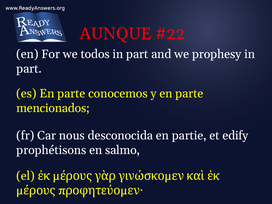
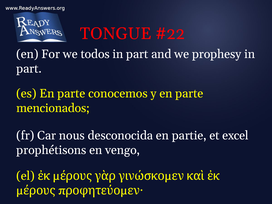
AUNQUE: AUNQUE -> TONGUE (116, 34)
edify: edify -> excel (235, 136)
salmo: salmo -> vengo (123, 150)
